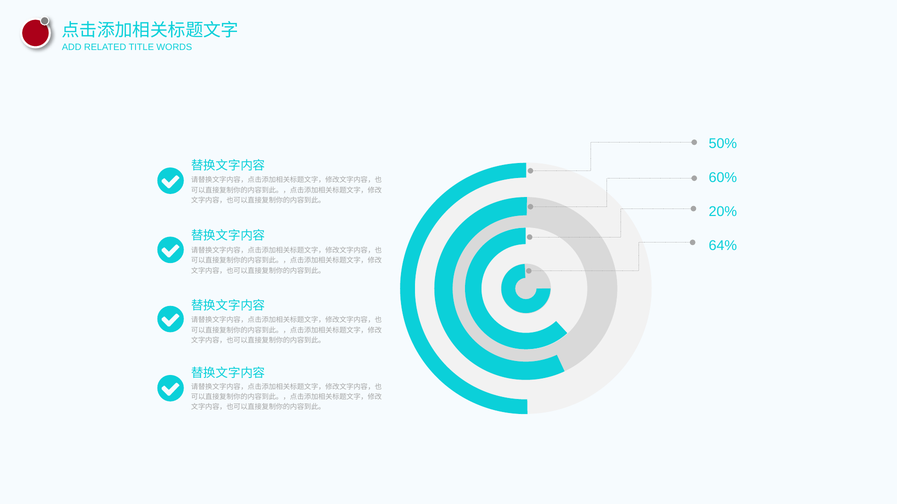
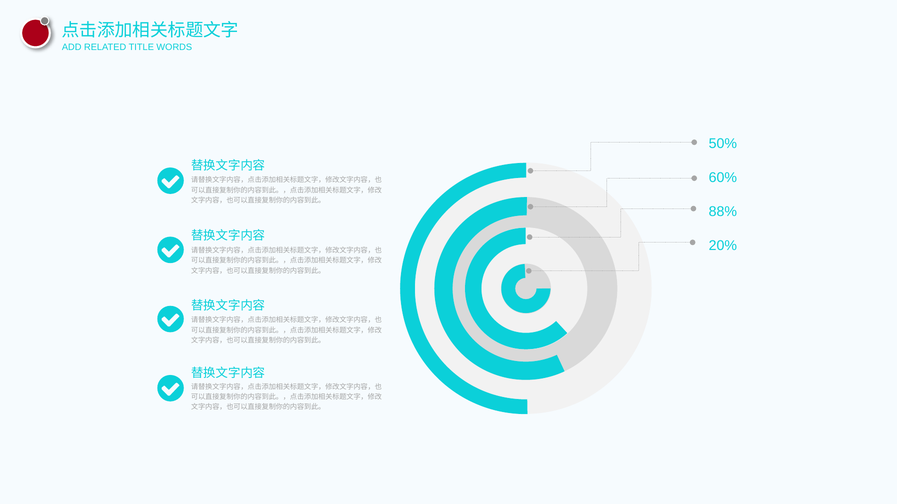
20%: 20% -> 88% (723, 212)
64%: 64% -> 20% (723, 246)
